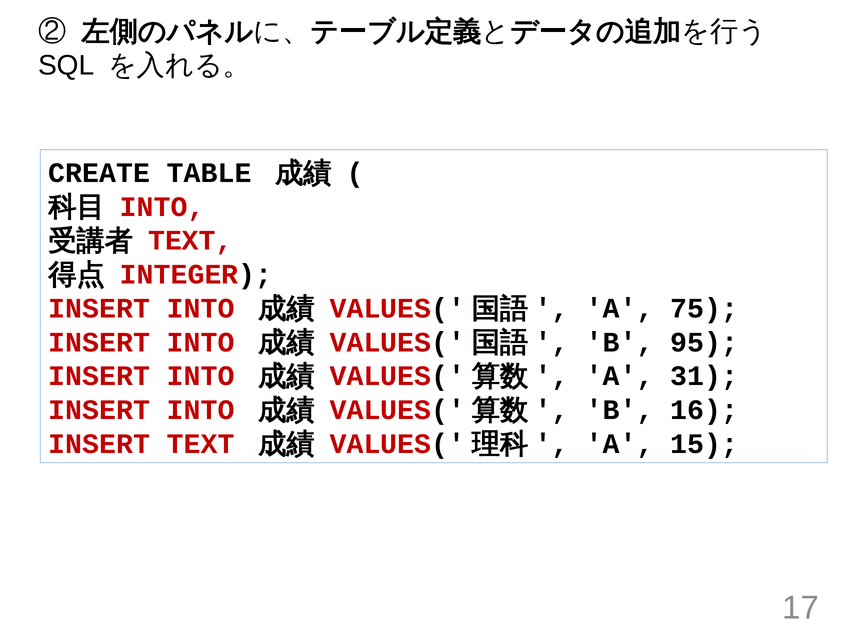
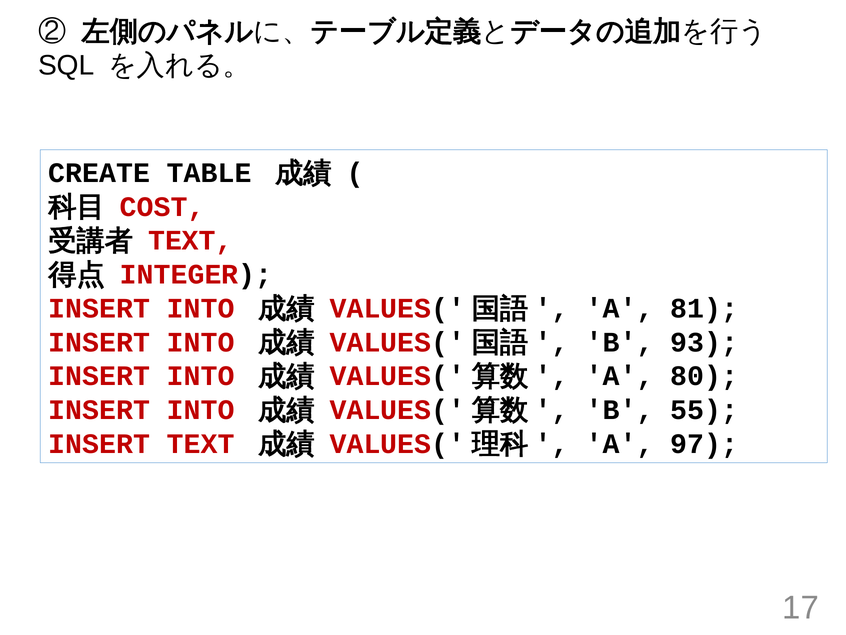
INTO: INTO -> COST (162, 207)
75: 75 -> 81 (704, 308)
95: 95 -> 93 (704, 342)
31: 31 -> 80 (704, 376)
16: 16 -> 55 (704, 410)
15: 15 -> 97 (704, 444)
